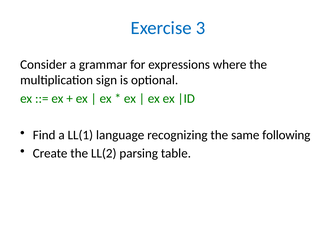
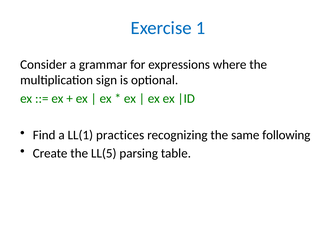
3: 3 -> 1 (200, 28)
language: language -> practices (120, 135)
LL(2: LL(2 -> LL(5 (104, 153)
